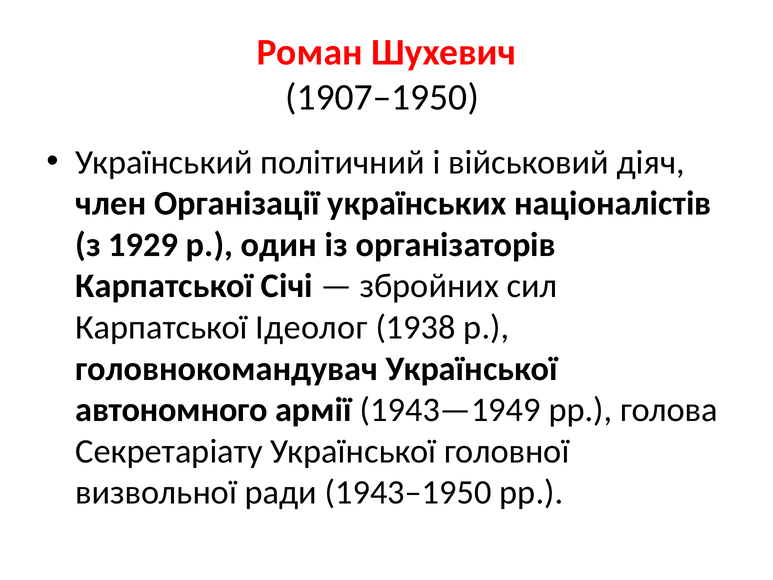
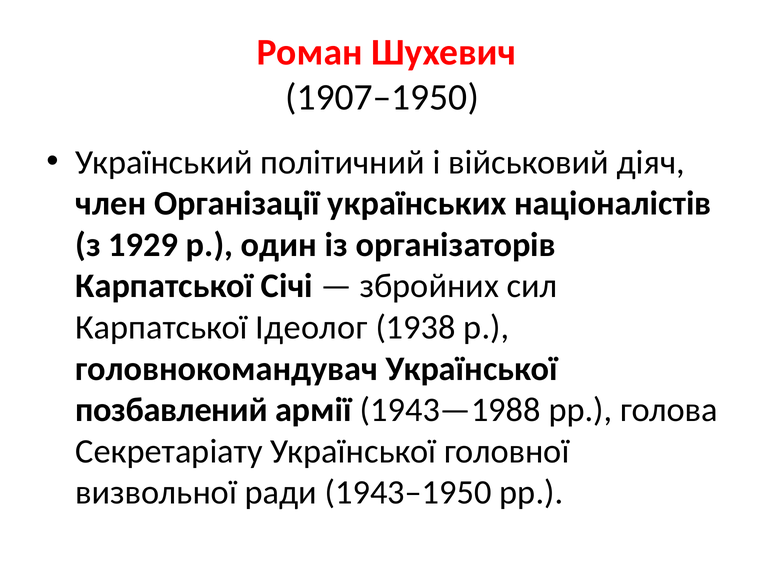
автономного: автономного -> позбавлений (171, 410)
1943—1949: 1943—1949 -> 1943—1988 (450, 410)
